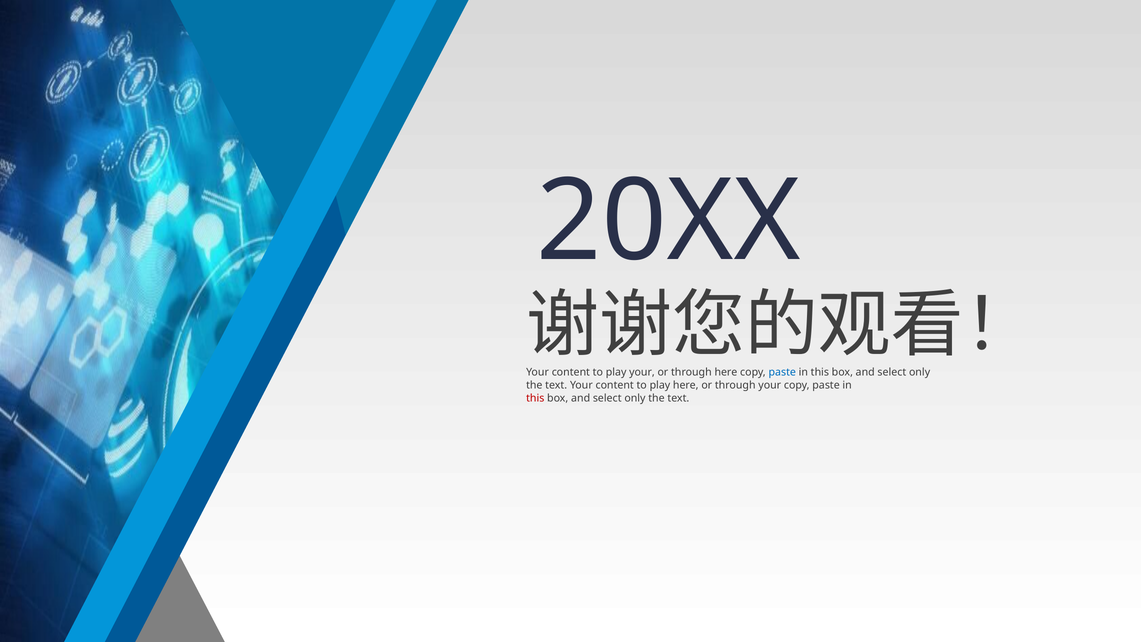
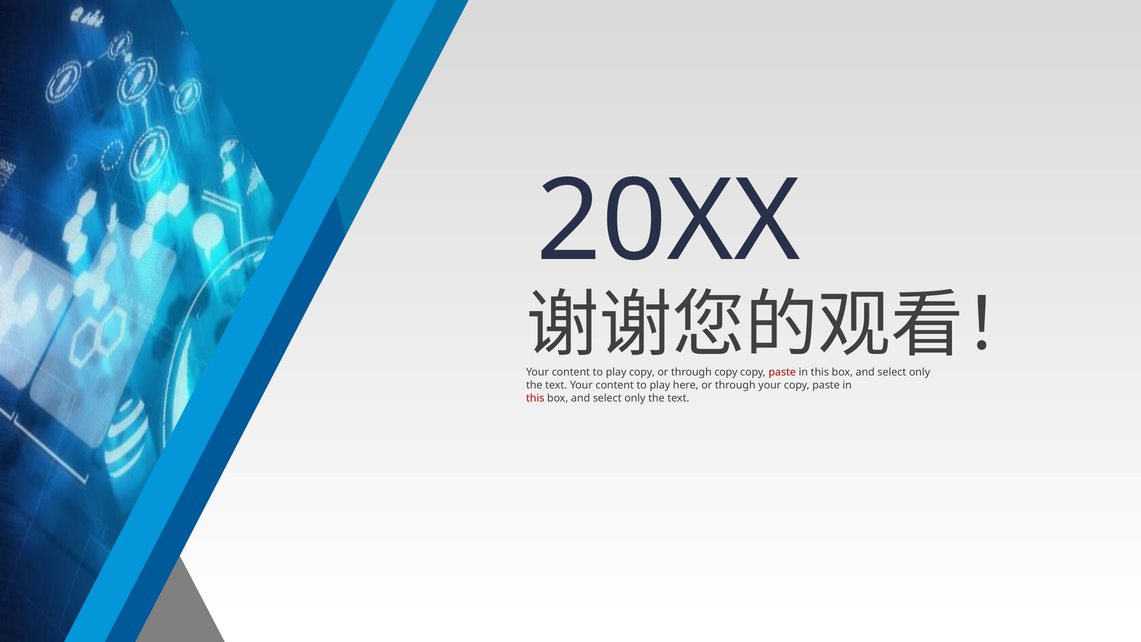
play your: your -> copy (642, 372)
through here: here -> copy (726, 372)
paste colour: blue -> red (782, 372)
